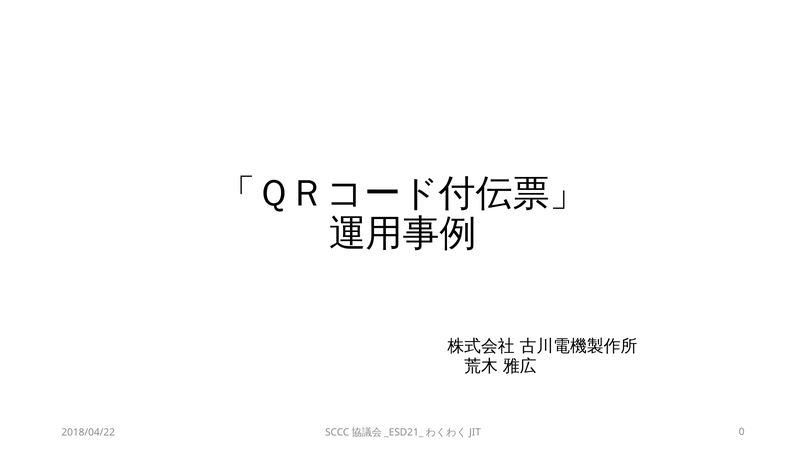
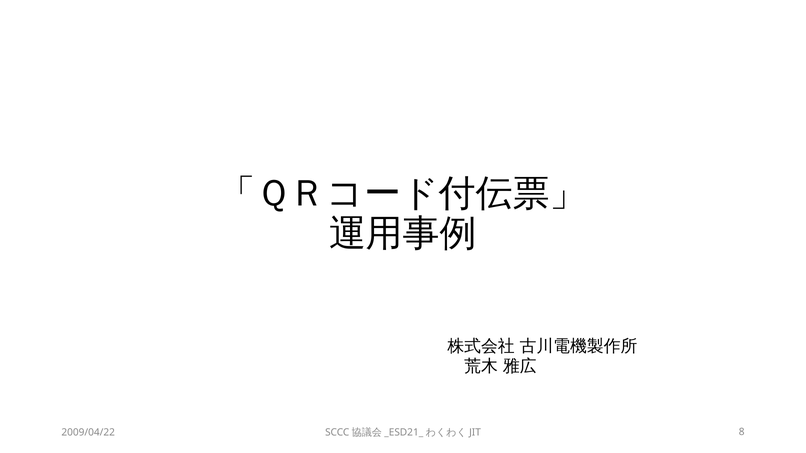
2018/04/22: 2018/04/22 -> 2009/04/22 (88, 433)
0: 0 -> 8 (742, 432)
